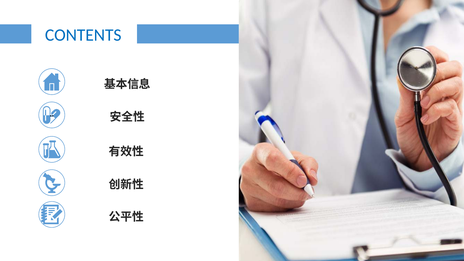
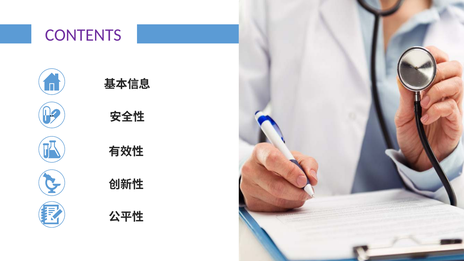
CONTENTS colour: blue -> purple (83, 35)
